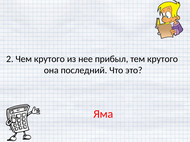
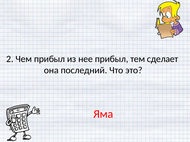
Чем крутого: крутого -> прибыл (49, 59)
тем крутого: крутого -> сделает (163, 59)
